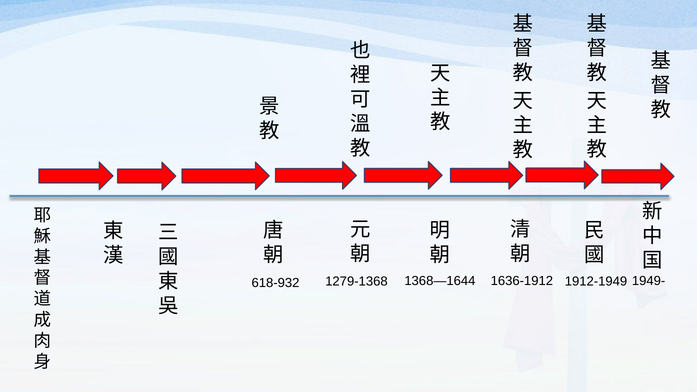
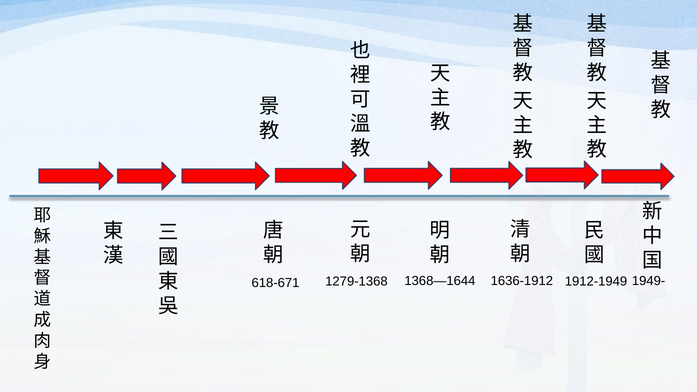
618-932: 618-932 -> 618-671 (275, 283)
